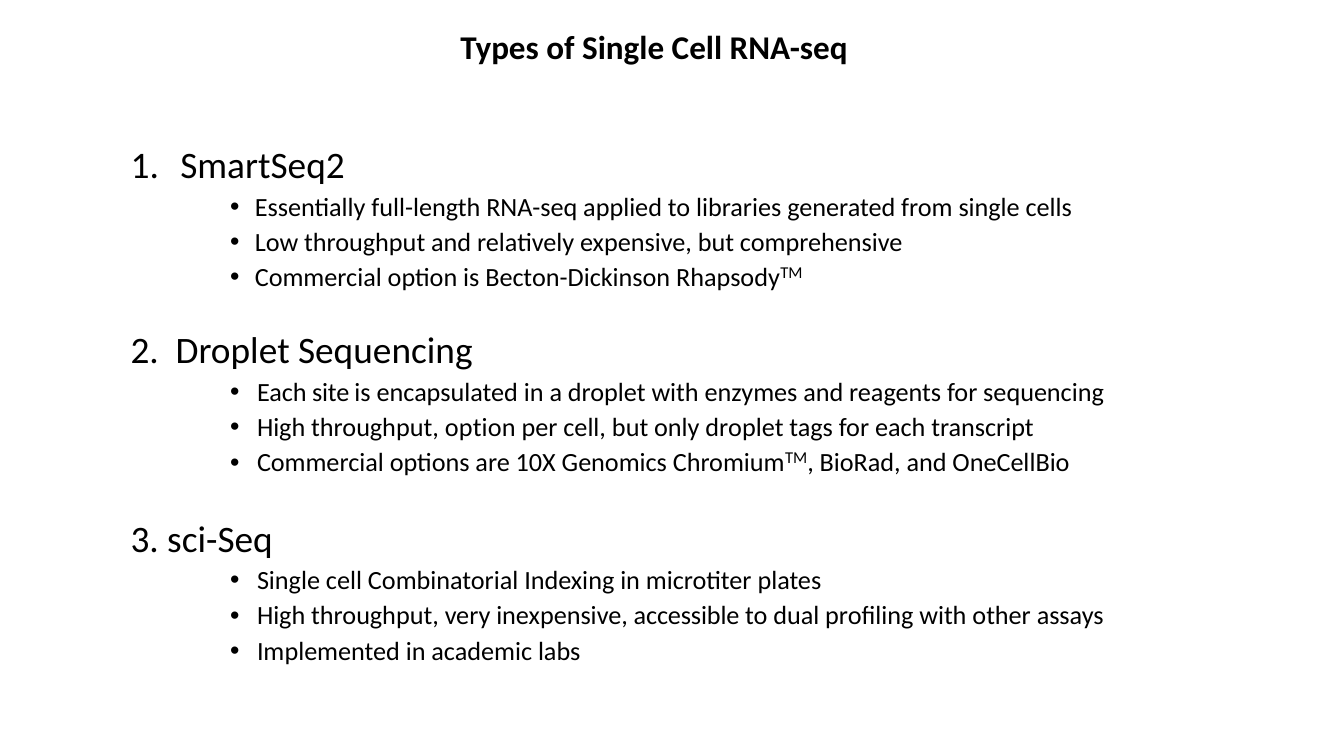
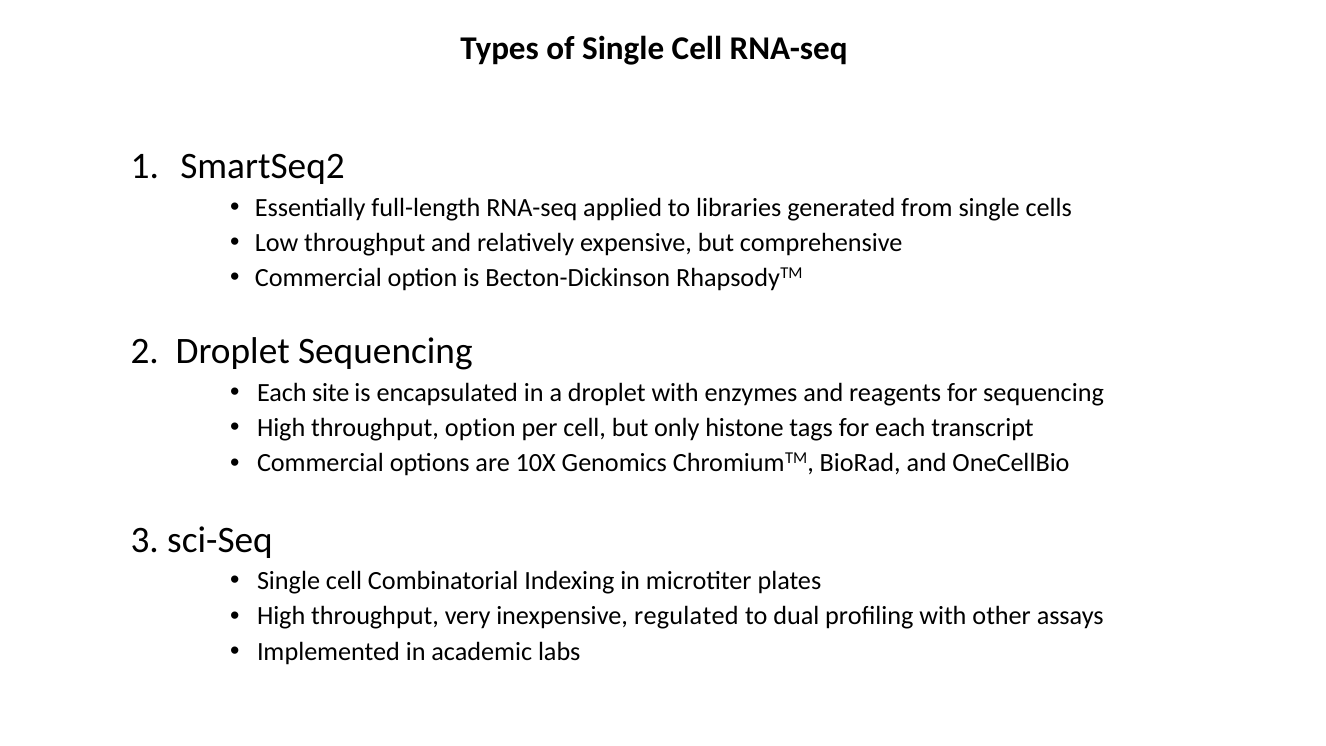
only droplet: droplet -> histone (745, 428)
accessible: accessible -> regulated (686, 616)
